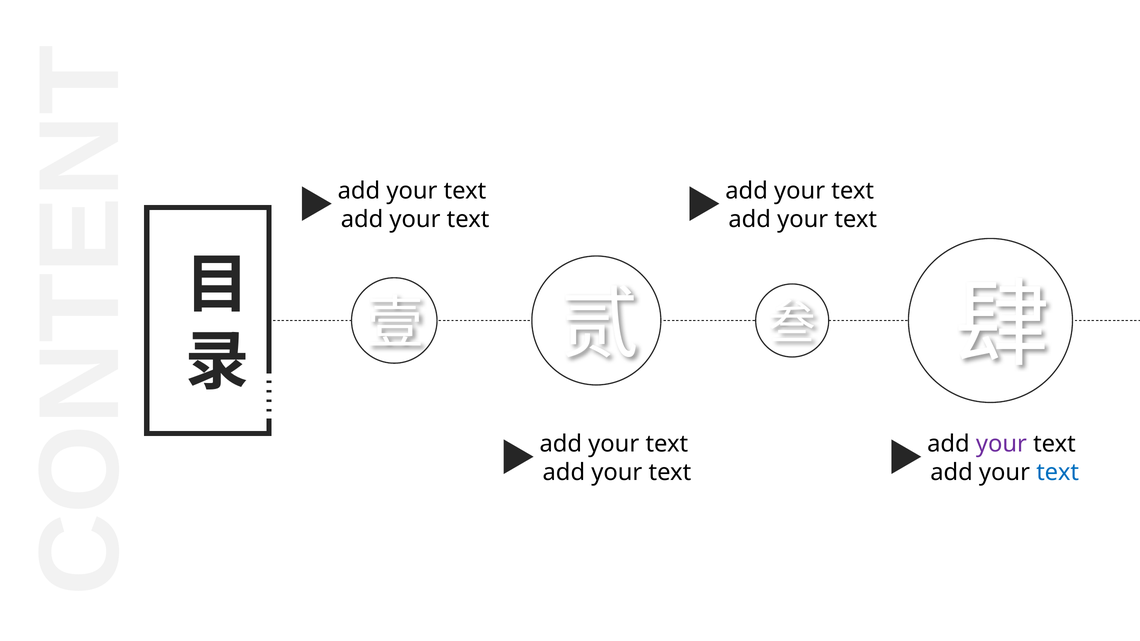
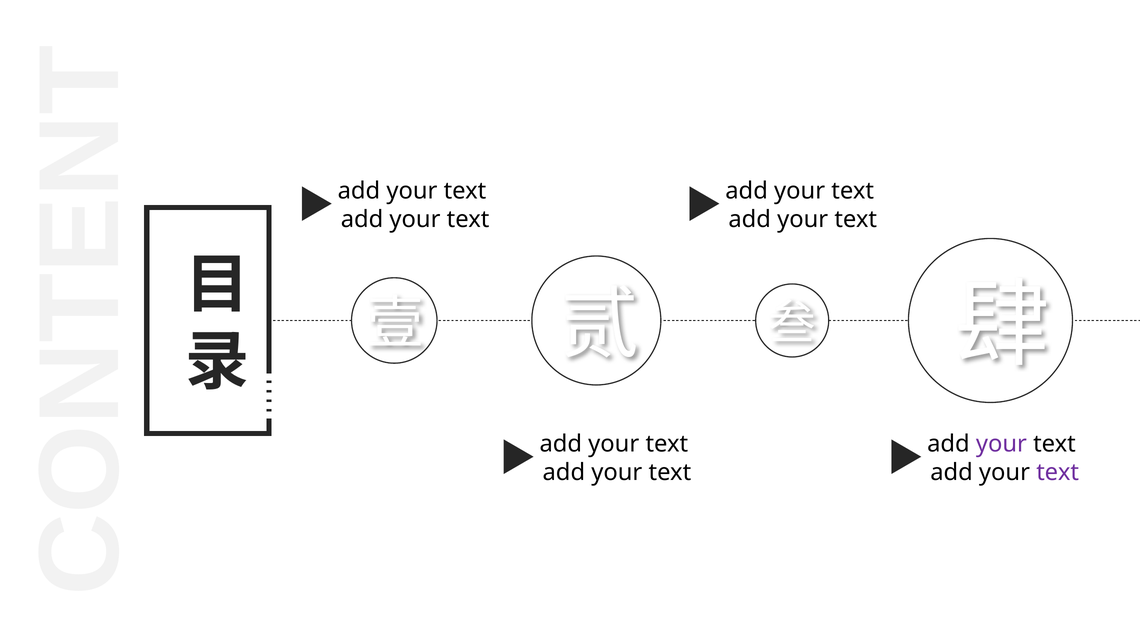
text colour: blue -> purple (1058, 472)
